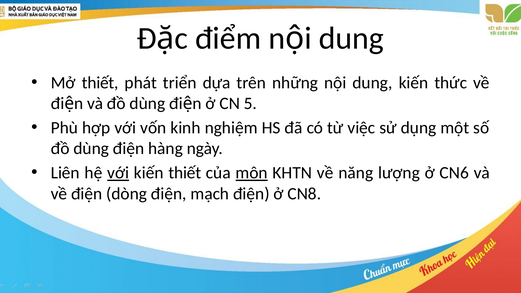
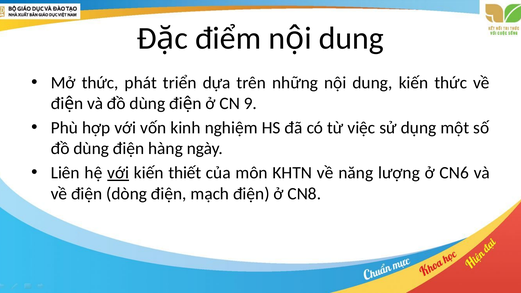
Mở thiết: thiết -> thức (100, 83)
5: 5 -> 9 (250, 103)
môn underline: present -> none (252, 173)
